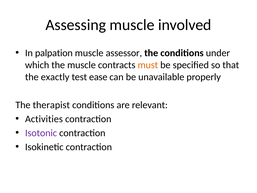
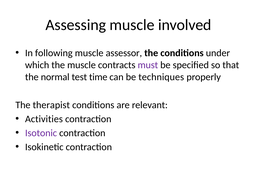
palpation: palpation -> following (54, 53)
must colour: orange -> purple (148, 65)
exactly: exactly -> normal (55, 77)
ease: ease -> time (98, 77)
unavailable: unavailable -> techniques (161, 77)
